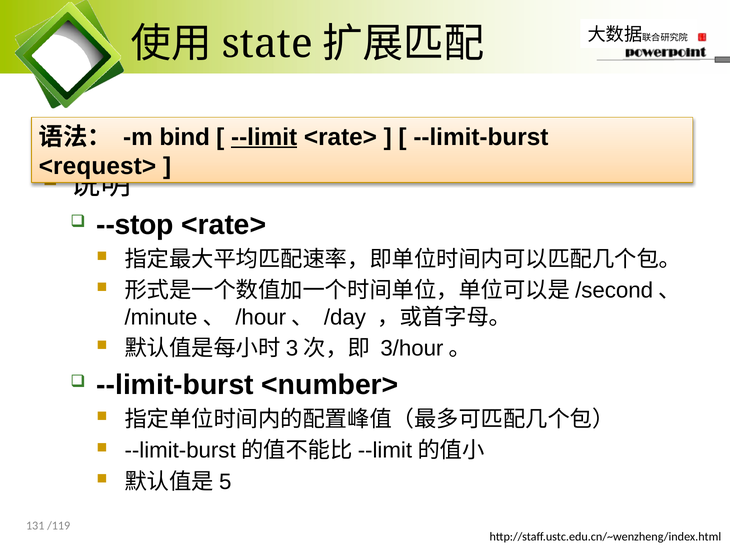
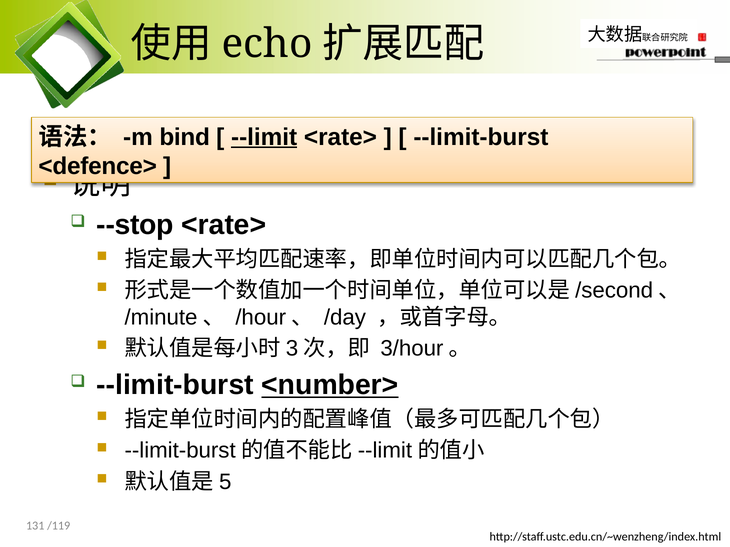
state: state -> echo (267, 44)
<request>: <request> -> <defence> (98, 166)
<number> underline: none -> present (330, 385)
